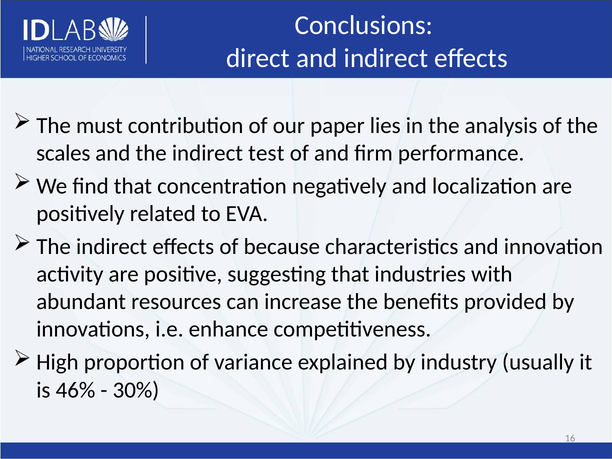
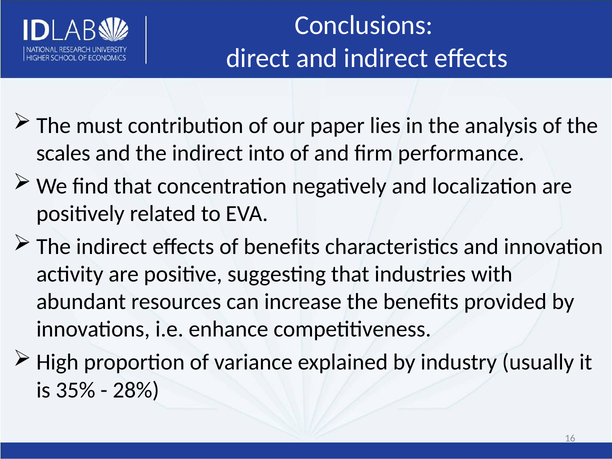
test: test -> into (266, 153)
of because: because -> benefits (282, 247)
46%: 46% -> 35% (75, 390)
30%: 30% -> 28% (136, 390)
